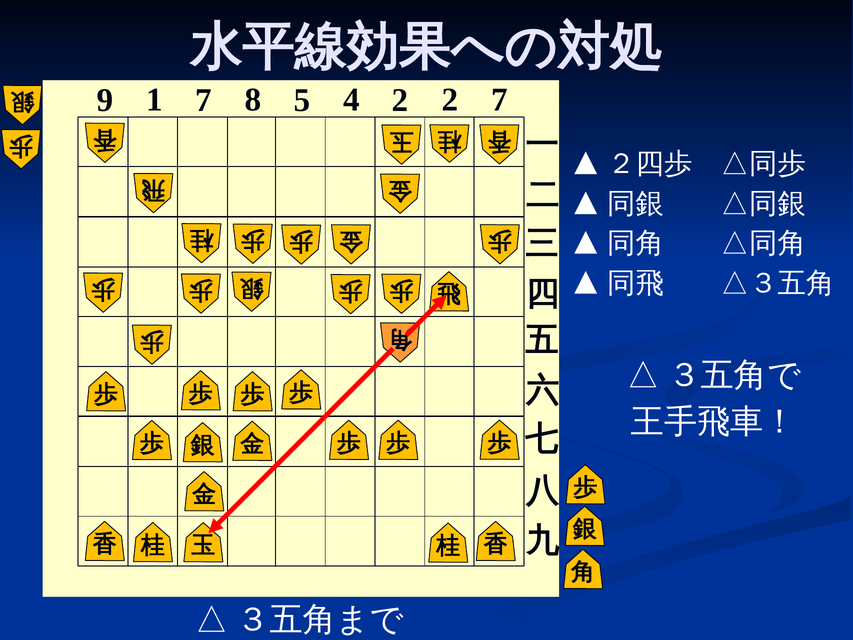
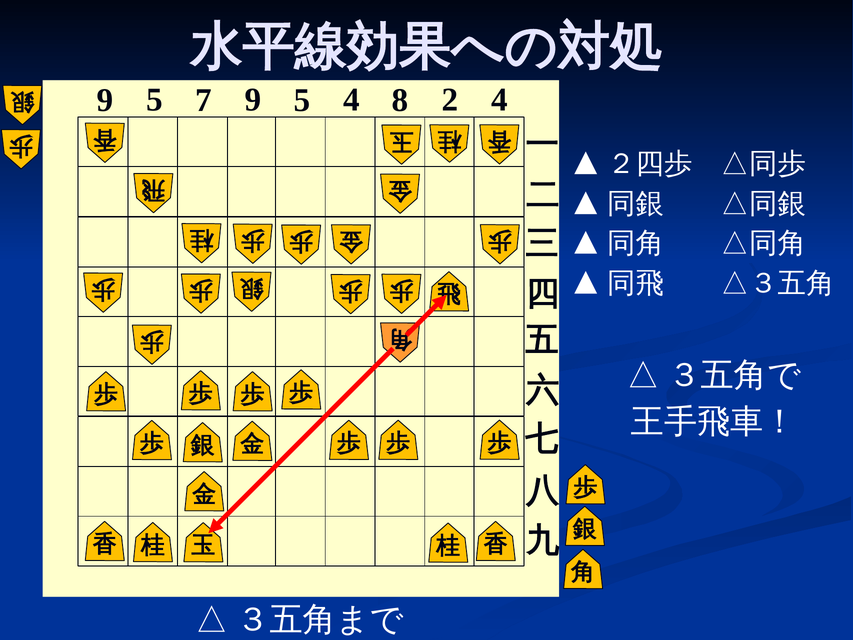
1: 1 -> 5 (155, 100)
7 8: 8 -> 9 (253, 100)
4 2: 2 -> 8 (400, 100)
2 7: 7 -> 4 (499, 100)
